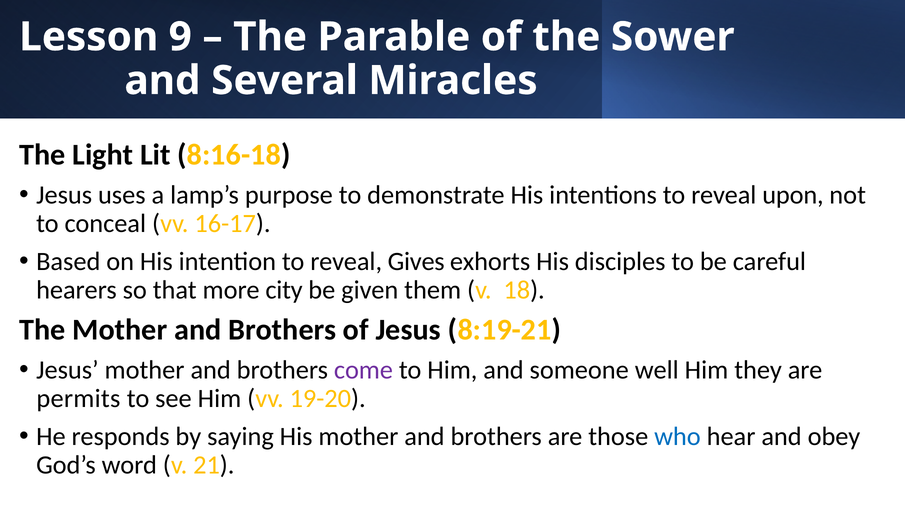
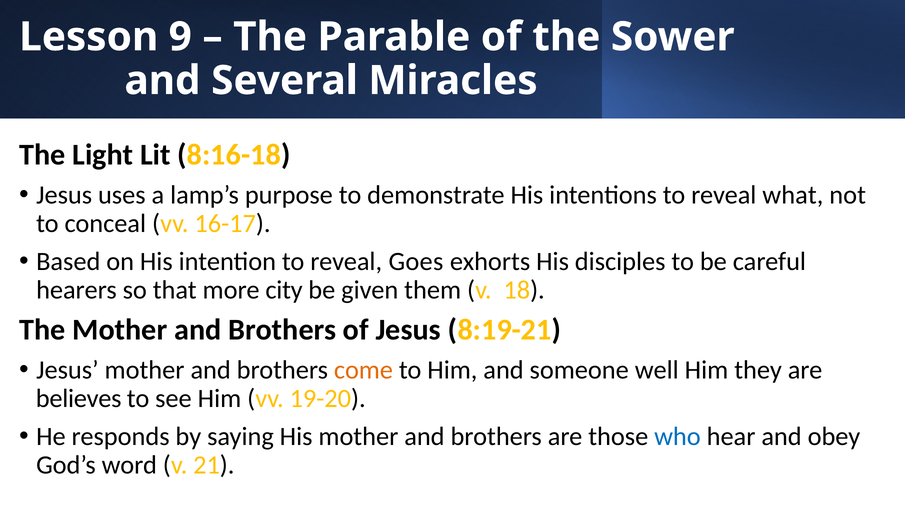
upon: upon -> what (793, 195)
Gives: Gives -> Goes (416, 262)
come colour: purple -> orange (363, 370)
permits: permits -> believes (79, 399)
